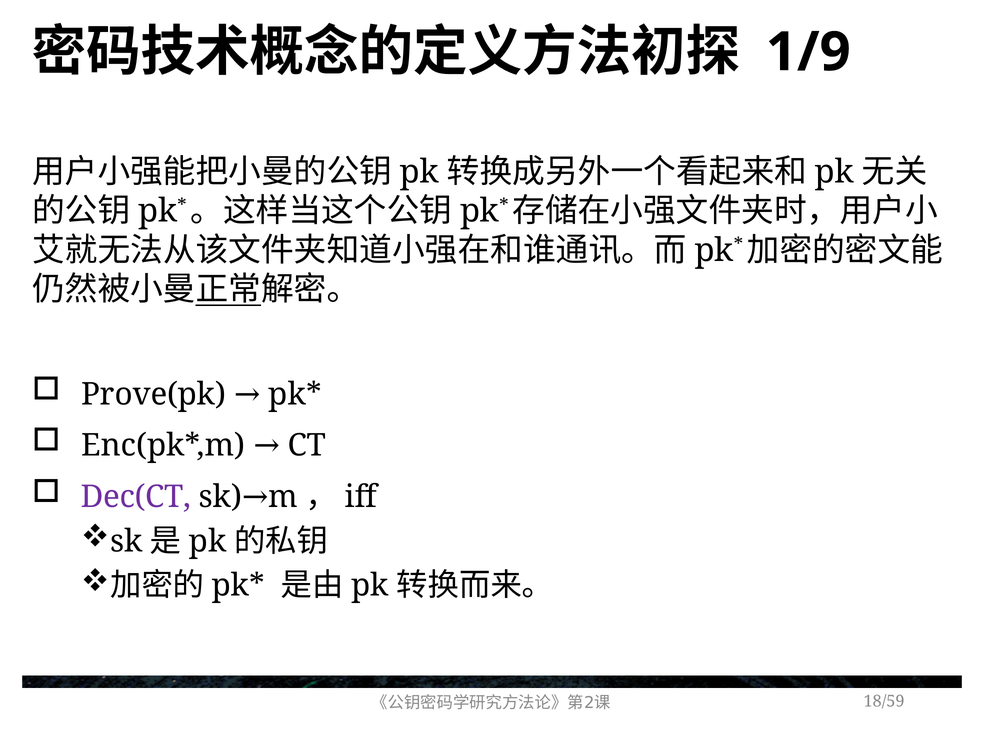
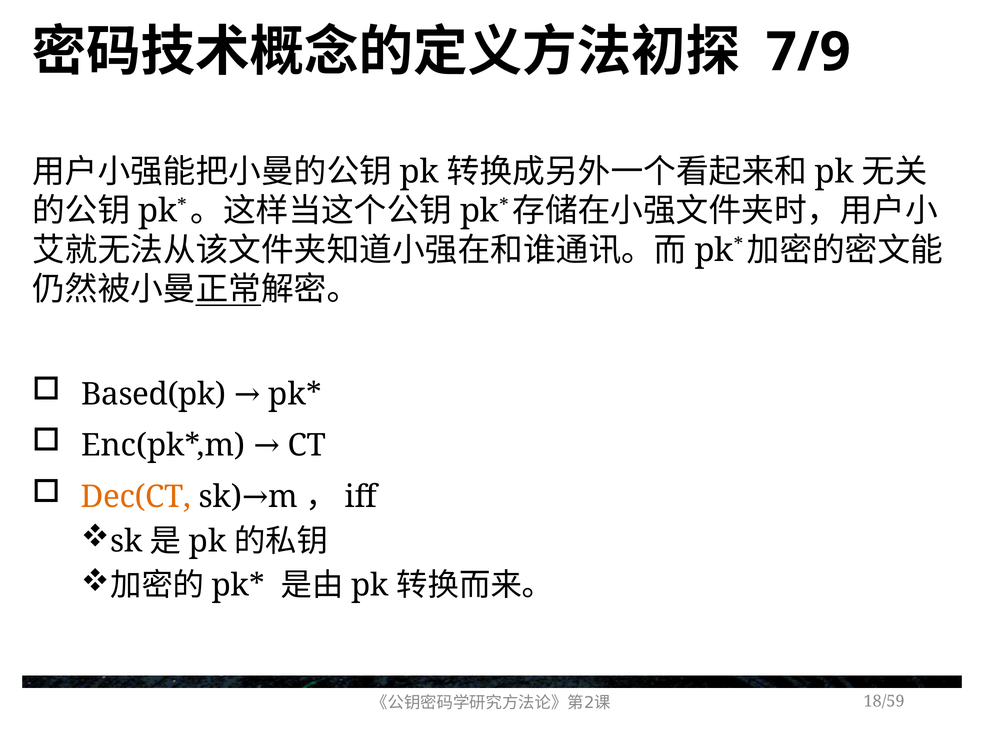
1/9: 1/9 -> 7/9 (808, 52)
Prove(pk: Prove(pk -> Based(pk (154, 395)
Dec(CT colour: purple -> orange (136, 497)
